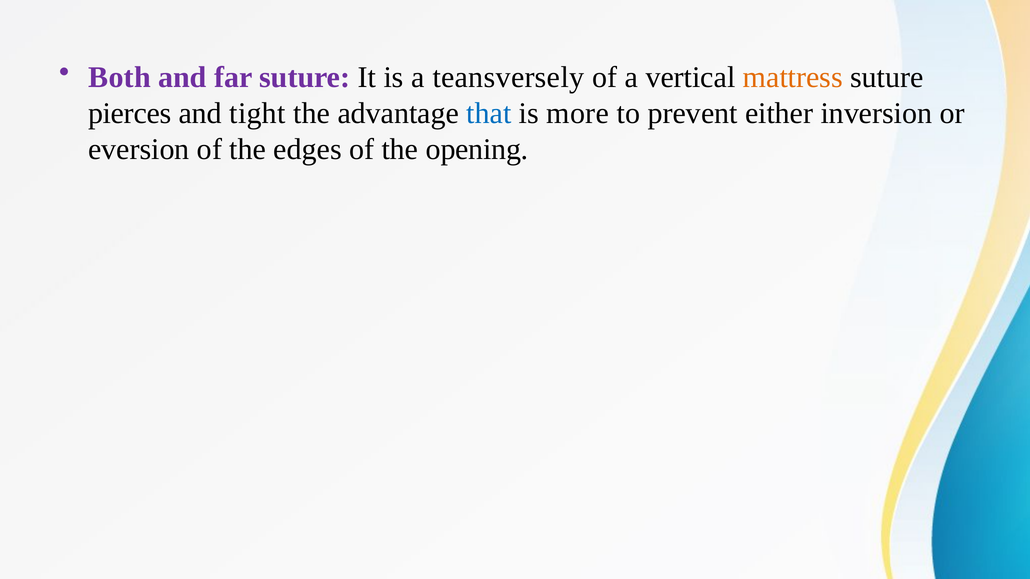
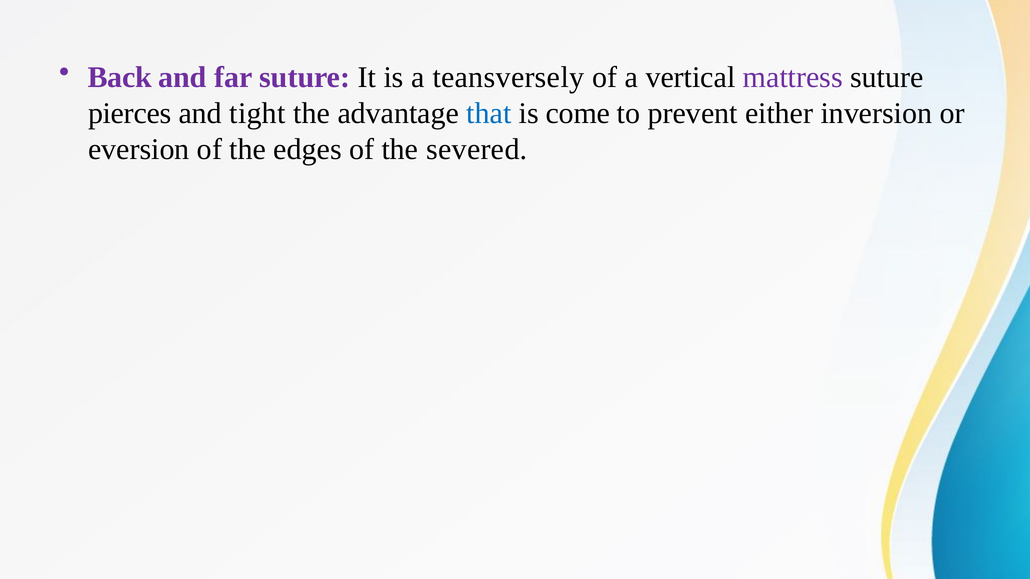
Both: Both -> Back (120, 77)
mattress colour: orange -> purple (793, 77)
more: more -> come (578, 113)
opening: opening -> severed (477, 149)
